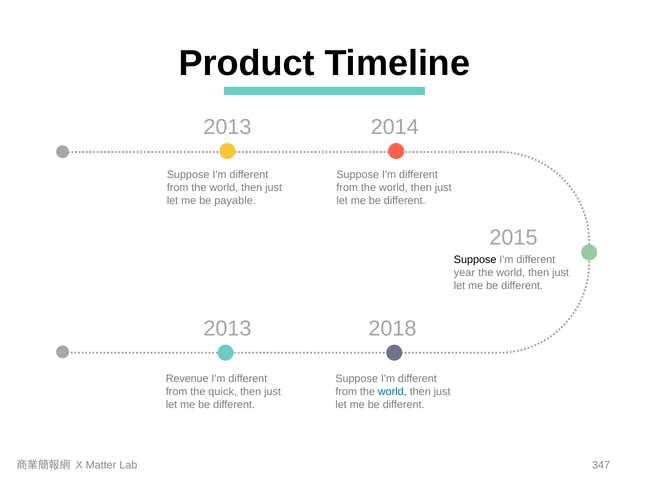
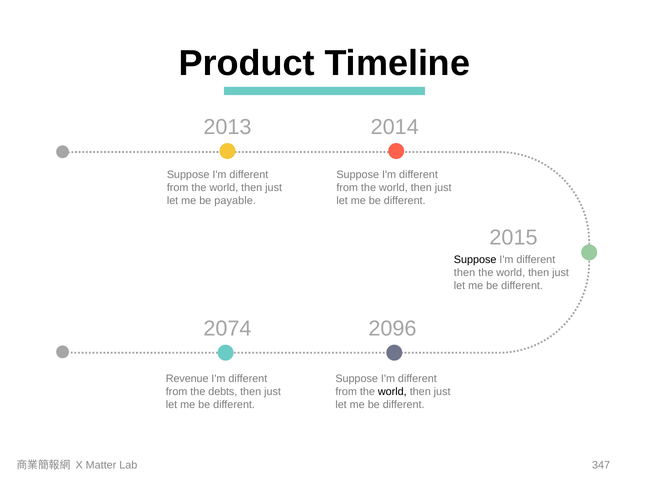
year: year -> then (465, 272)
2013: 2013 -> 2074 (227, 328)
2018: 2018 -> 2096 (392, 328)
quick: quick -> debts (223, 391)
world colour: blue -> black (392, 391)
